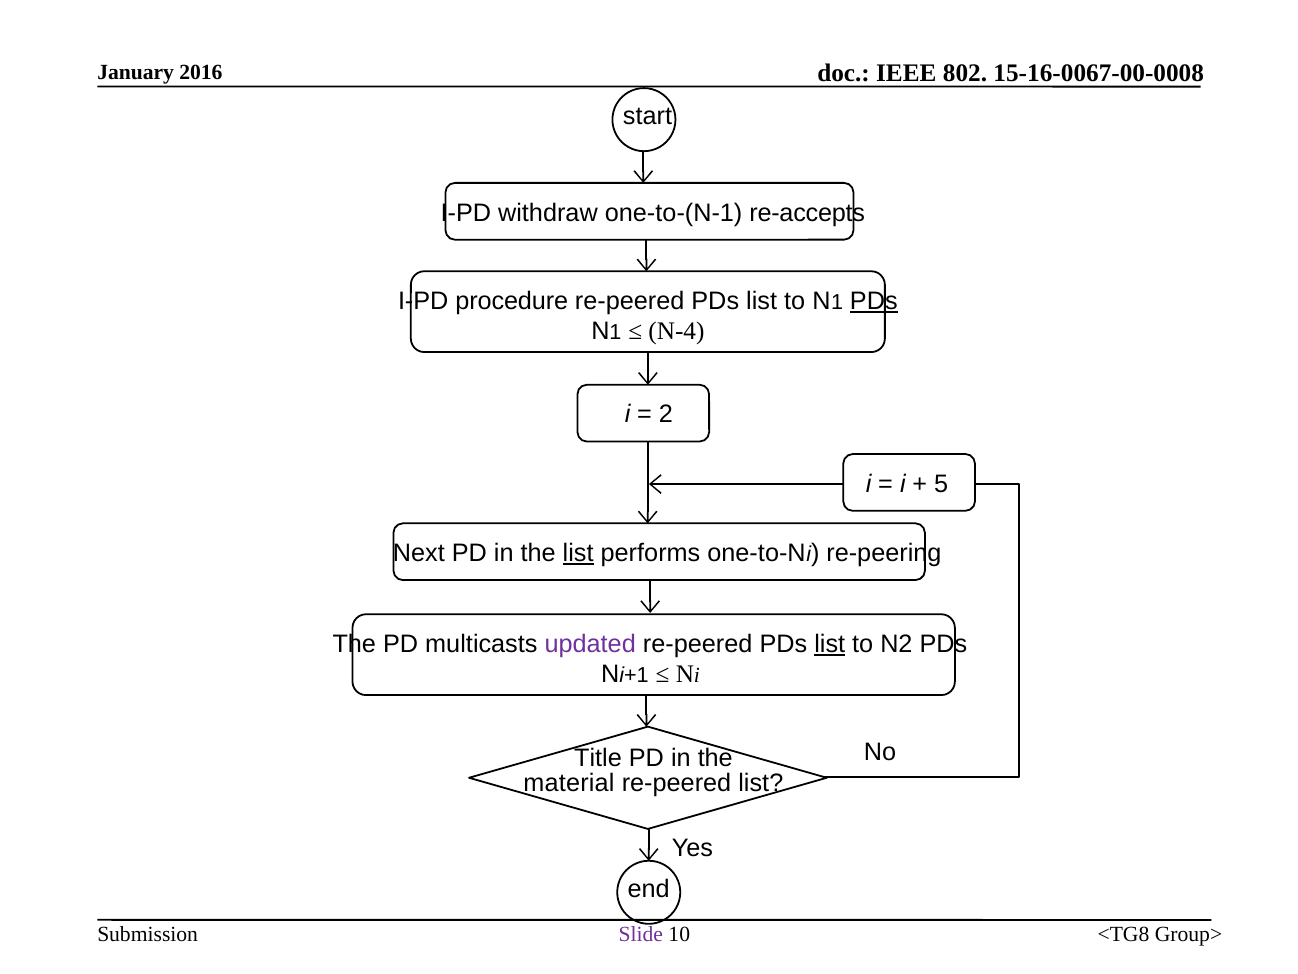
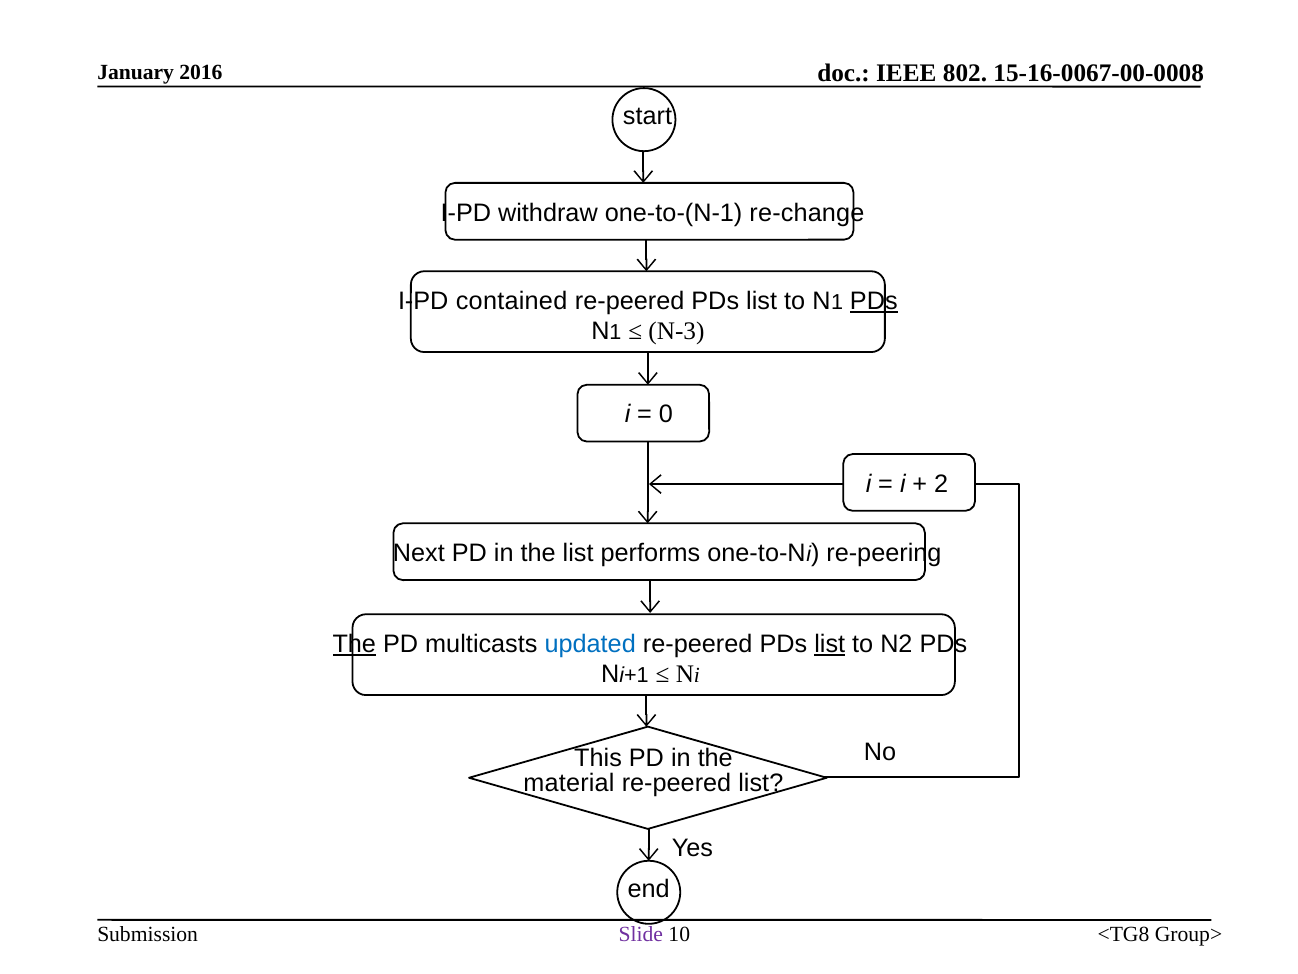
re-accepts: re-accepts -> re-change (807, 213)
procedure: procedure -> contained (512, 301)
N-4: N-4 -> N-3 (676, 331)
2: 2 -> 0 (666, 414)
5: 5 -> 2 (941, 484)
list underline: present -> none (578, 553)
The underline: none -> present (354, 644)
updated colour: purple -> blue (590, 644)
Title: Title -> This (598, 758)
